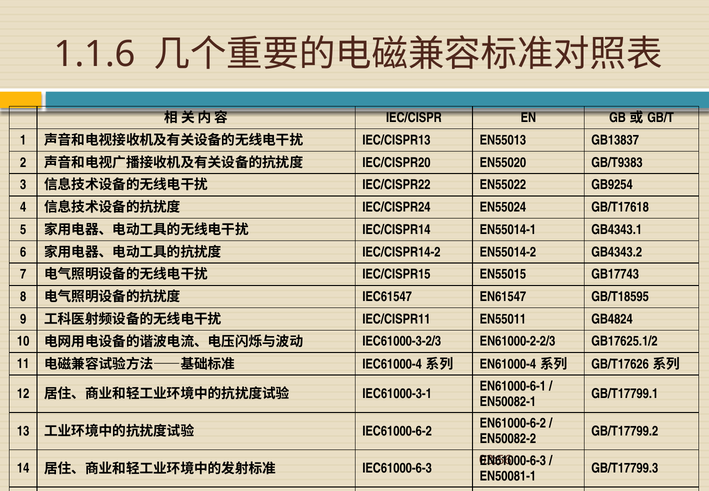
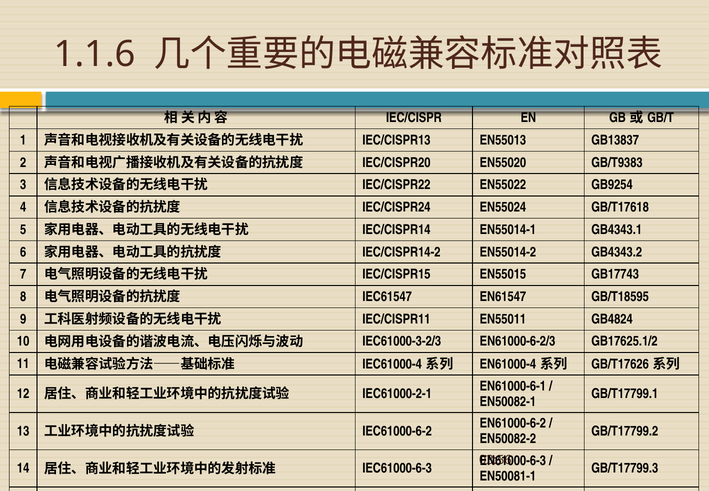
EN61000-2-2/3: EN61000-2-2/3 -> EN61000-6-2/3 (518, 341)
IEC61000-3-1: IEC61000-3-1 -> IEC61000-2-1 (397, 394)
